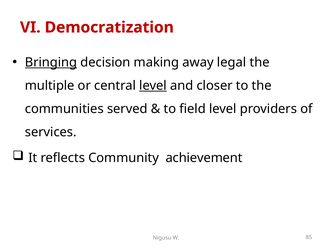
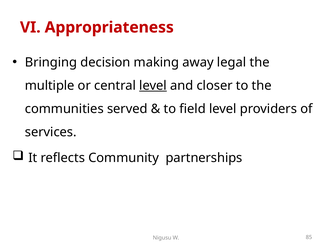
Democratization: Democratization -> Appropriateness (109, 27)
Bringing underline: present -> none (51, 62)
achievement: achievement -> partnerships (204, 158)
